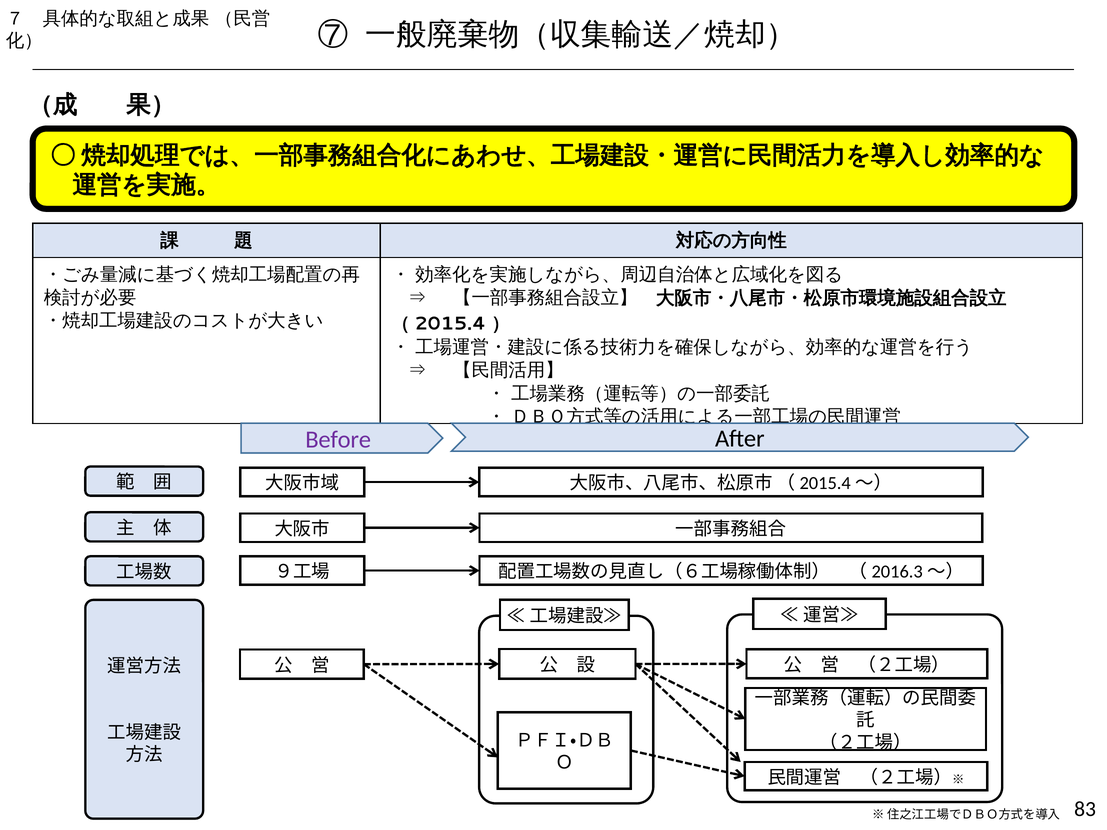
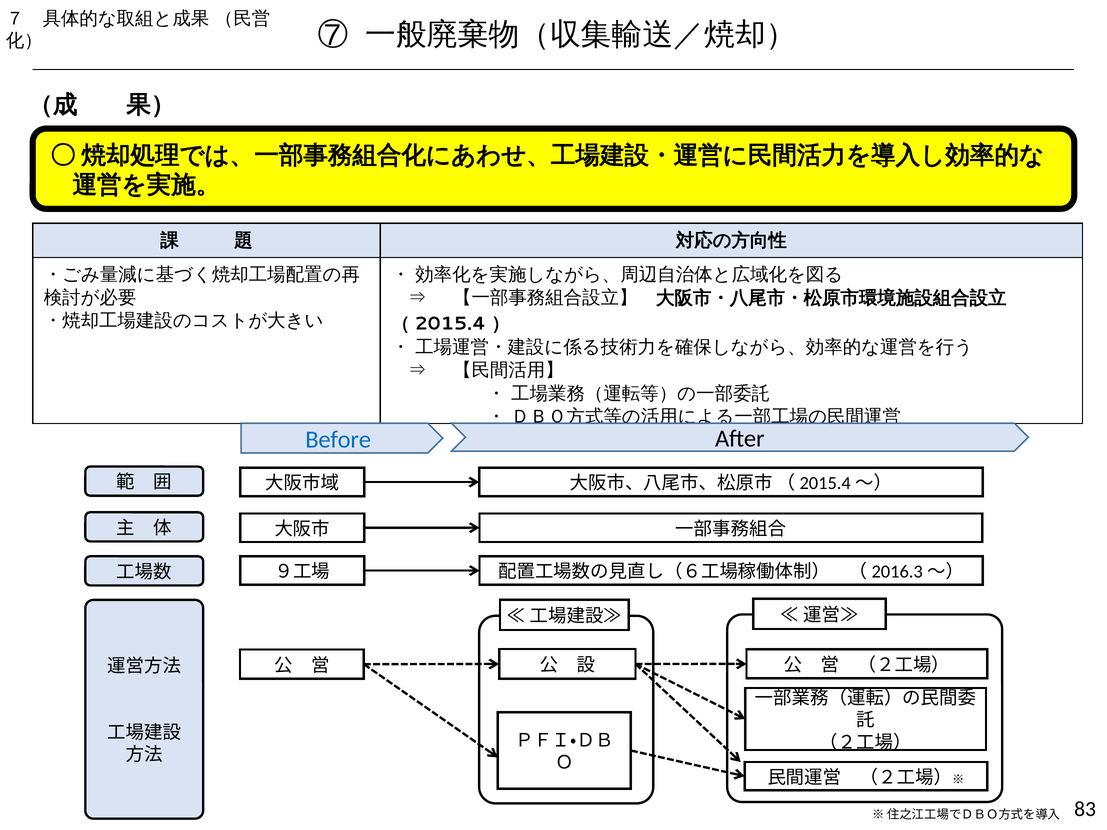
Before colour: purple -> blue (338, 440)
